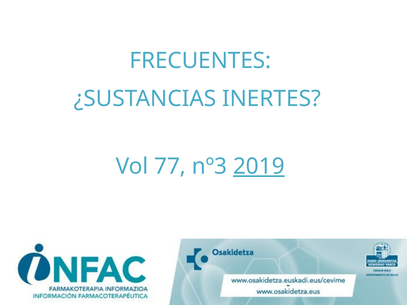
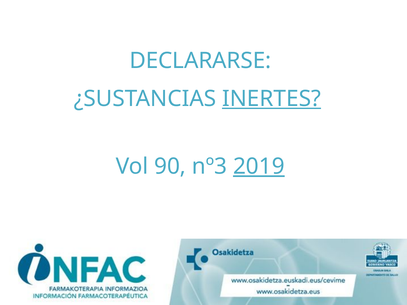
FRECUENTES: FRECUENTES -> DECLARARSE (200, 61)
INERTES underline: none -> present (271, 99)
77: 77 -> 90 (170, 167)
